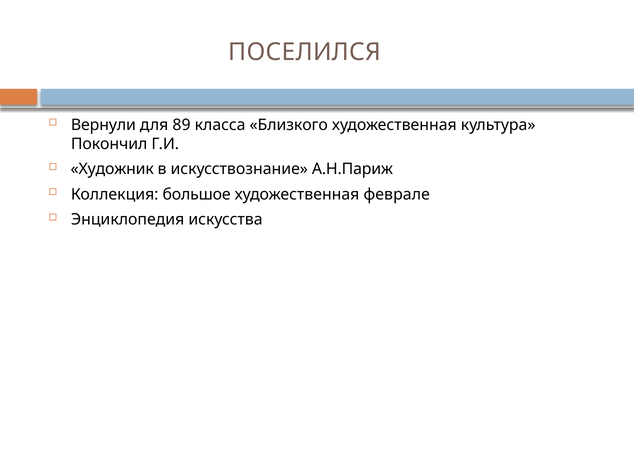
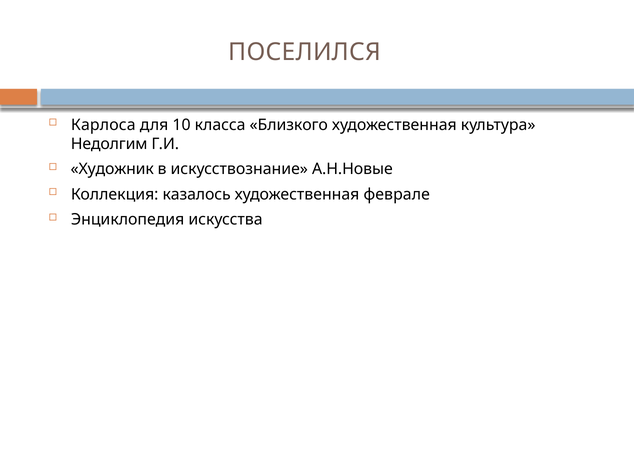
Вернули: Вернули -> Карлоса (103, 125)
89: 89 -> 10 (182, 125)
Покончил: Покончил -> Недолгим (109, 144)
А.Н.Париж: А.Н.Париж -> А.Н.Новые (352, 169)
большое: большое -> казалось (197, 194)
